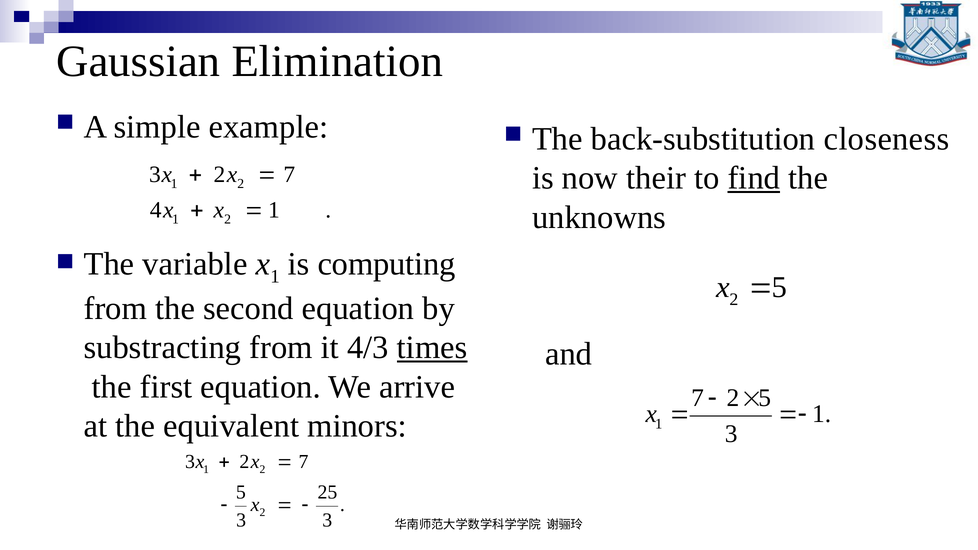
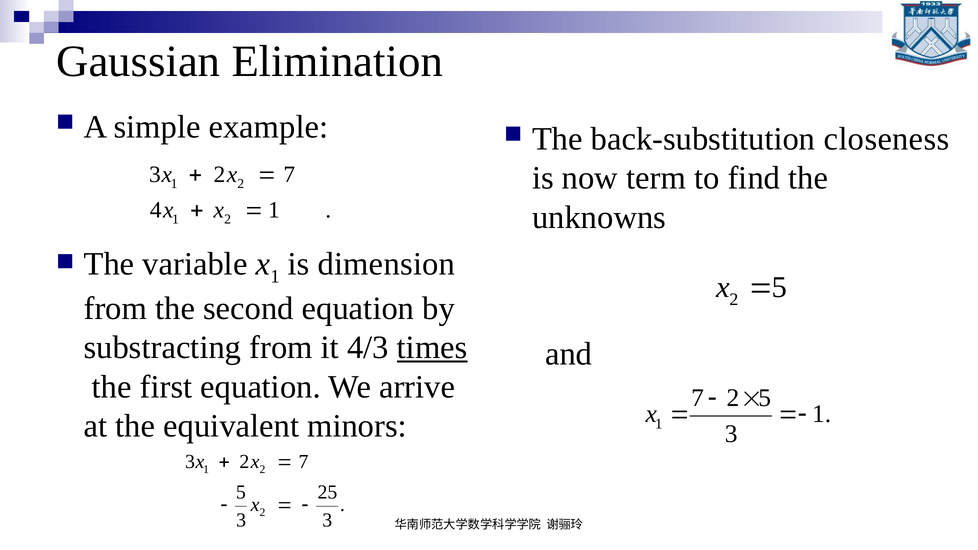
their: their -> term (656, 178)
find underline: present -> none (754, 178)
computing: computing -> dimension (386, 264)
